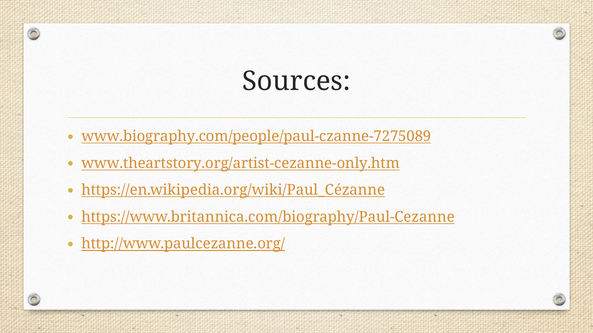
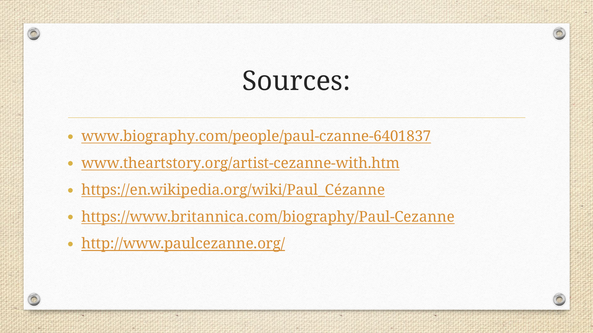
www.biography.com/people/paul-czanne-7275089: www.biography.com/people/paul-czanne-7275089 -> www.biography.com/people/paul-czanne-6401837 (256, 137)
www.theartstory.org/artist-cezanne-only.htm: www.theartstory.org/artist-cezanne-only.htm -> www.theartstory.org/artist-cezanne-with.htm (241, 163)
